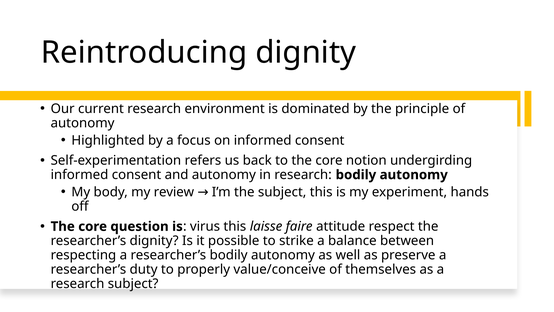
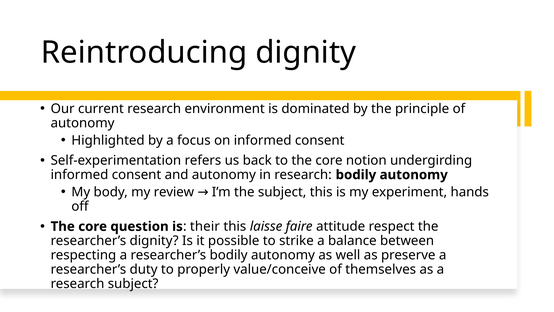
virus: virus -> their (205, 226)
